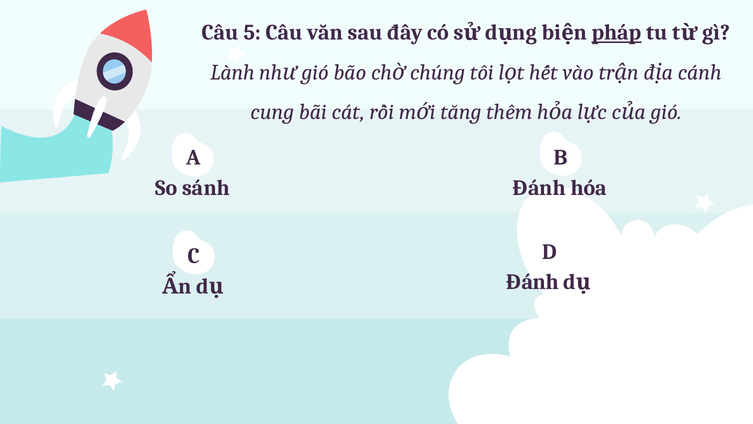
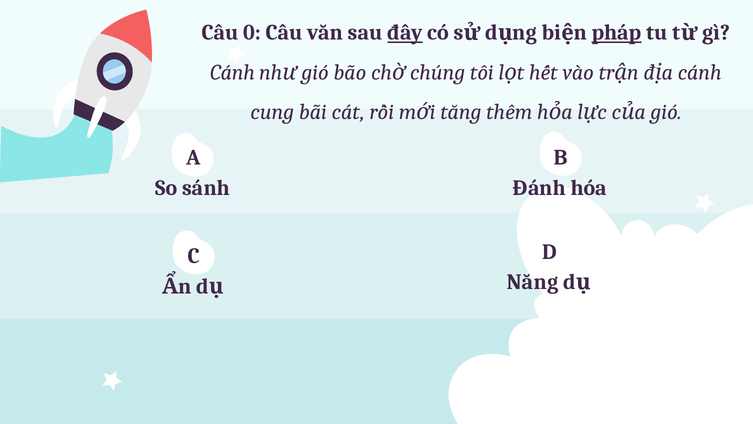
5: 5 -> 0 (252, 33)
đây underline: none -> present (405, 33)
Lành: Lành -> Cánh (232, 72)
Đánh: Đánh -> Năng (532, 282)
